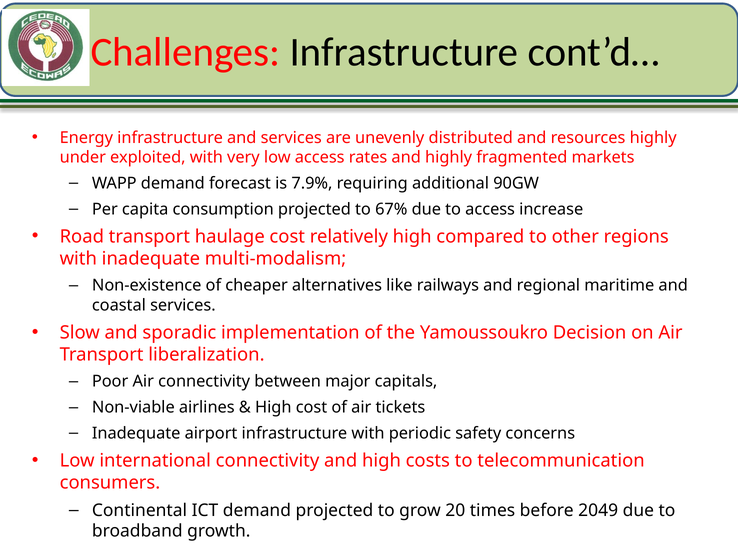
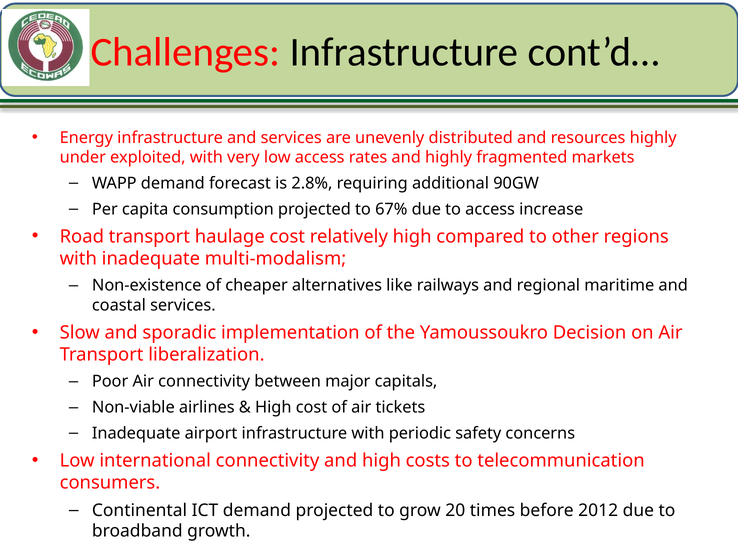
7.9%: 7.9% -> 2.8% (312, 183)
2049: 2049 -> 2012 (598, 510)
